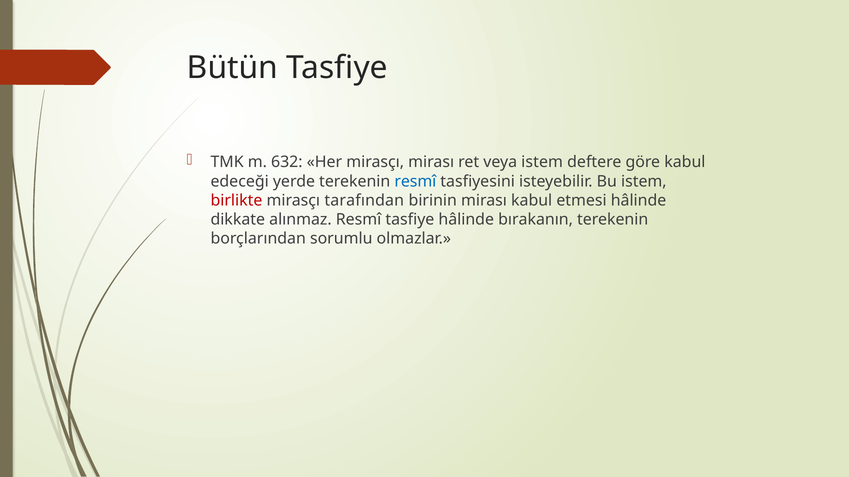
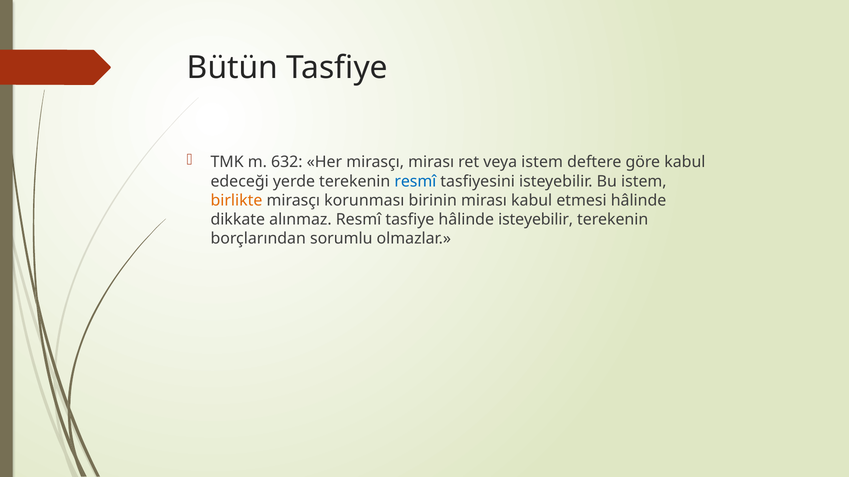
birlikte colour: red -> orange (236, 201)
tarafından: tarafından -> korunması (364, 201)
hâlinde bırakanın: bırakanın -> isteyebilir (536, 220)
